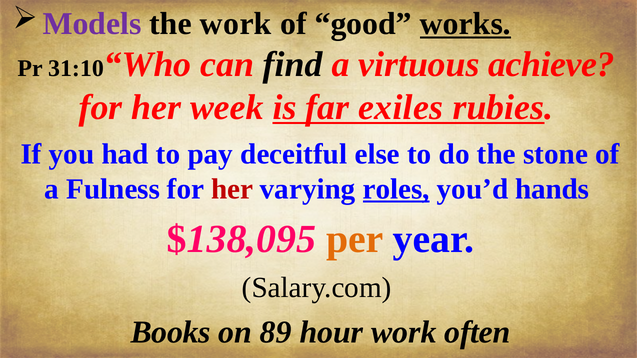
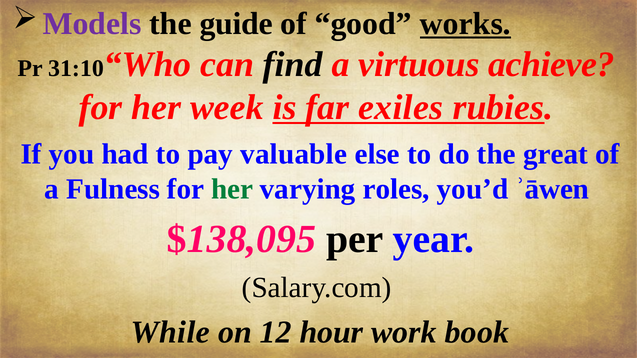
the work: work -> guide (236, 24)
deceitful: deceitful -> valuable (294, 154)
stone: stone -> great (556, 154)
her colour: red -> green (232, 189)
roles underline: present -> none (396, 189)
hands: hands -> ʾāwen (552, 189)
per colour: orange -> black (355, 239)
Books: Books -> While (170, 333)
89: 89 -> 12 (276, 333)
often: often -> book (477, 333)
